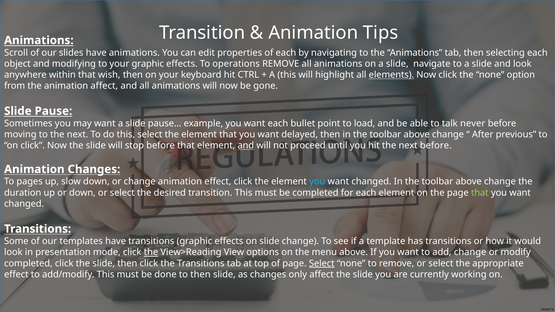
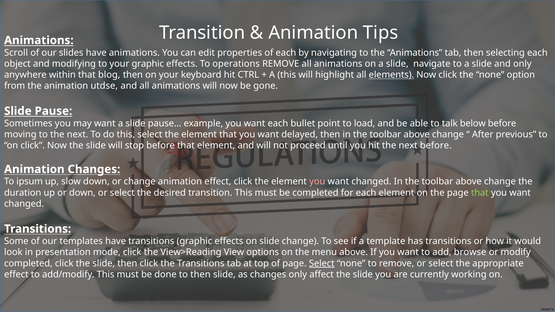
and look: look -> only (522, 64)
wish: wish -> blog (109, 75)
animation affect: affect -> utdse (104, 86)
never: never -> below (473, 123)
and underline: present -> none (246, 146)
pages: pages -> ipsum (30, 182)
you colour: light blue -> pink (317, 182)
the underline: present -> none (151, 252)
add change: change -> browse (470, 252)
